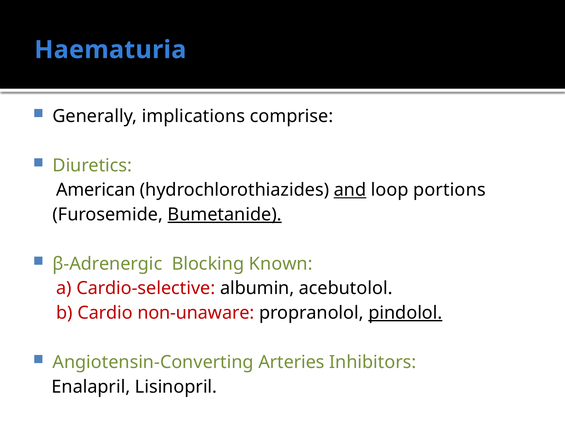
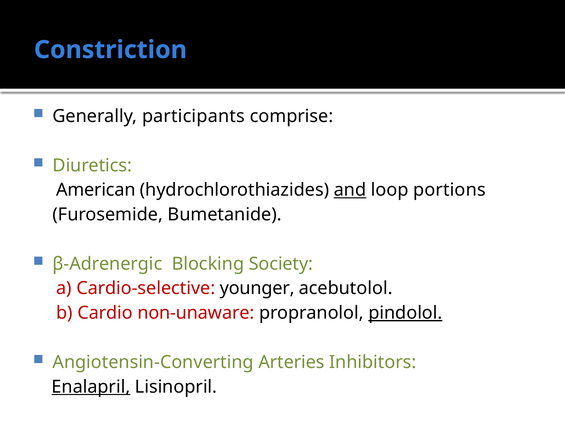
Haematuria: Haematuria -> Constriction (110, 50)
implications: implications -> participants (193, 116)
Bumetanide underline: present -> none (225, 214)
Known: Known -> Society (281, 264)
albumin: albumin -> younger (257, 288)
Enalapril underline: none -> present (91, 386)
